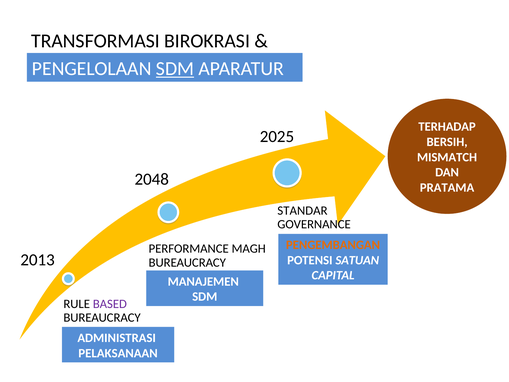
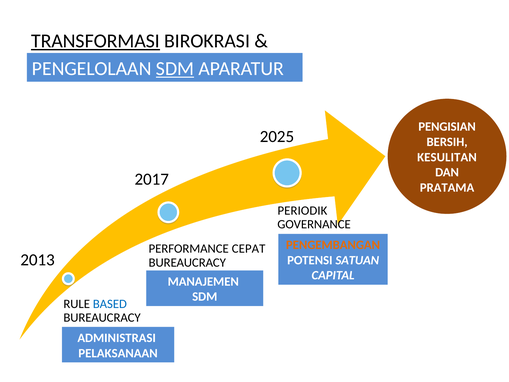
TRANSFORMASI underline: none -> present (95, 41)
TERHADAP: TERHADAP -> PENGISIAN (447, 127)
MISMATCH: MISMATCH -> KESULITAN (447, 157)
2048: 2048 -> 2017 (152, 179)
STANDAR: STANDAR -> PERIODIK (302, 210)
MAGH: MAGH -> CEPAT (249, 249)
BASED colour: purple -> blue (110, 304)
